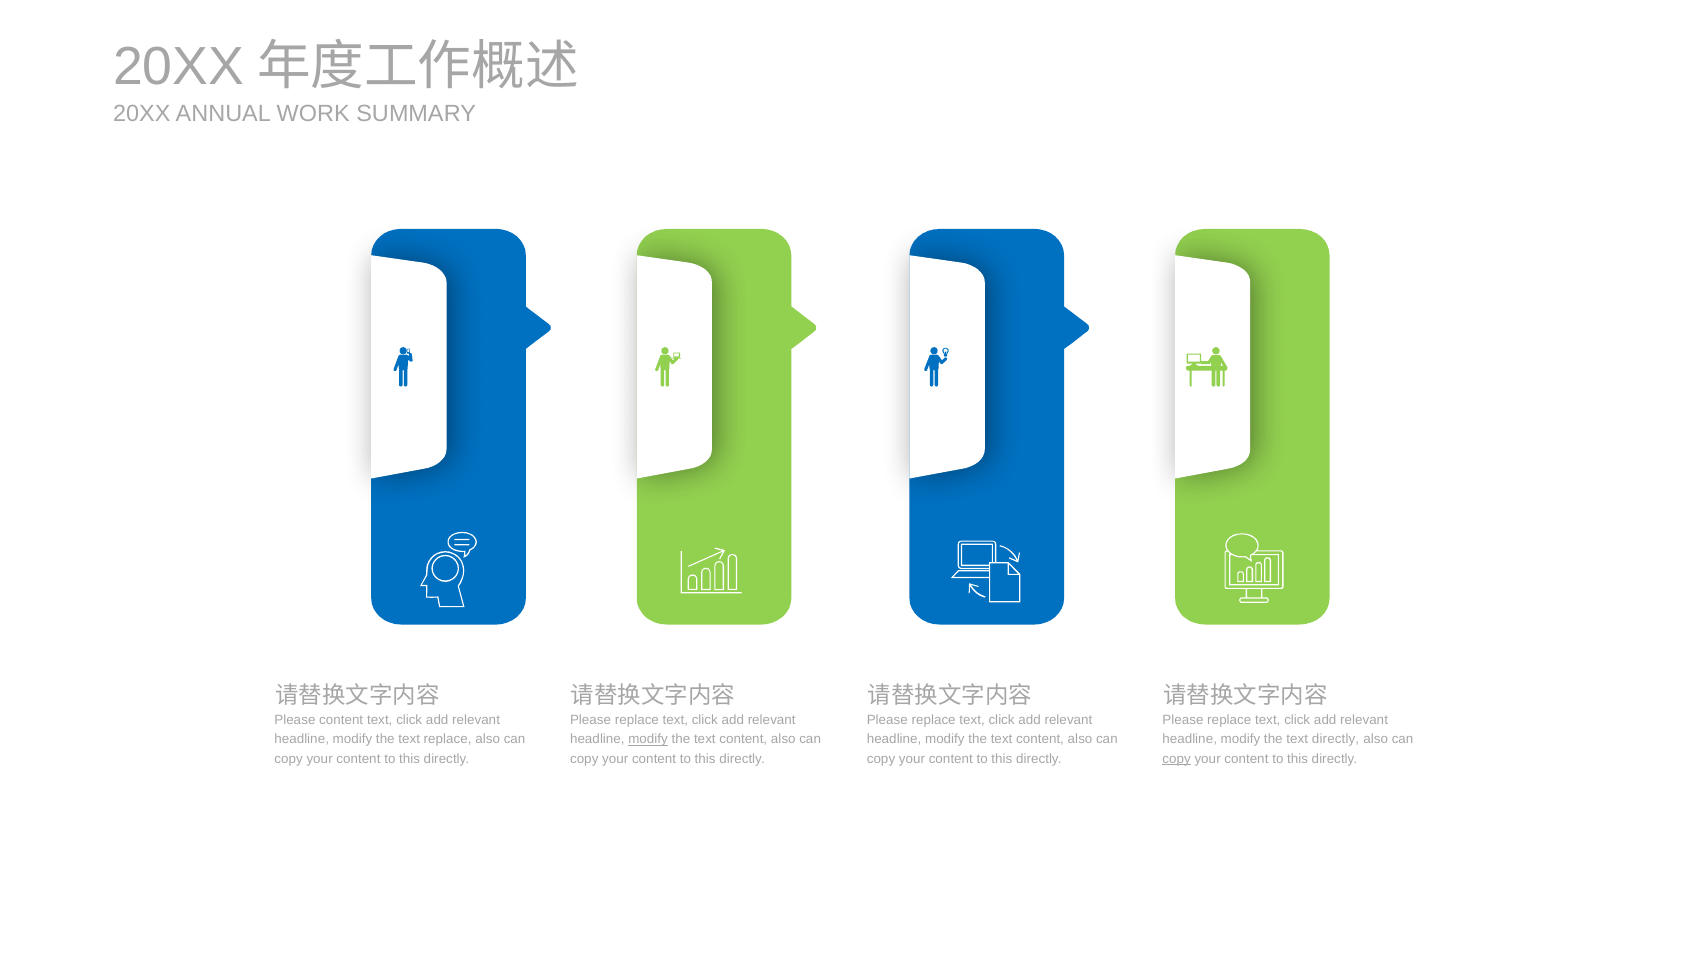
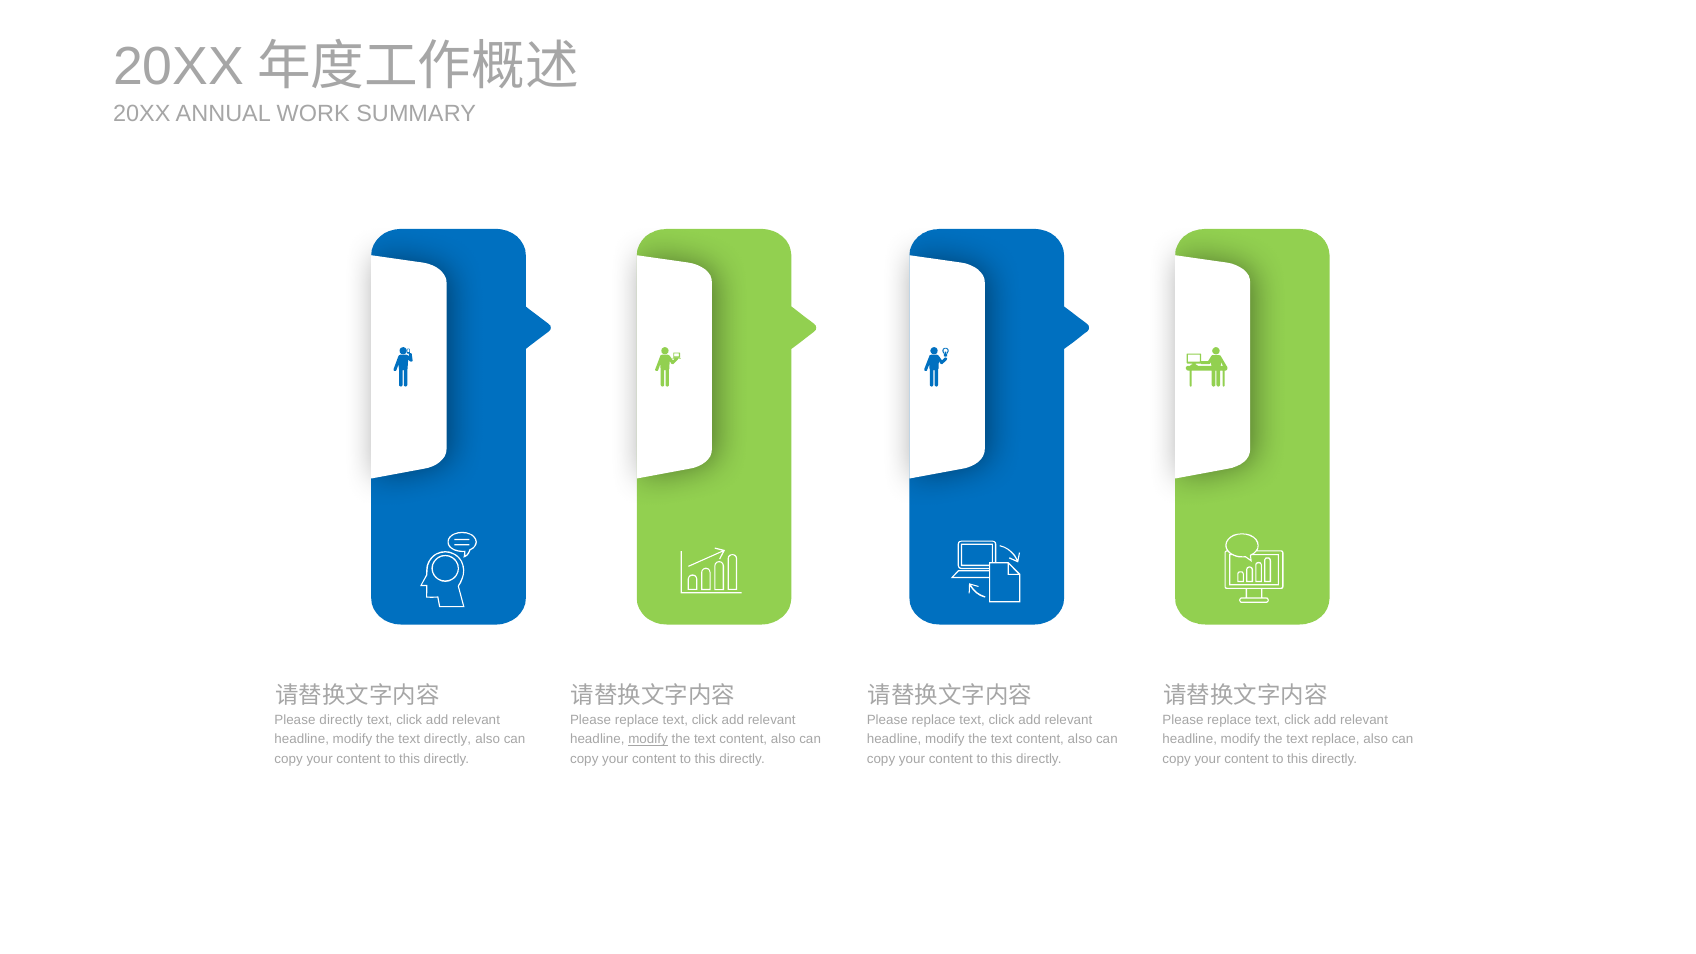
Please content: content -> directly (341, 720)
text replace: replace -> directly (448, 740)
text directly: directly -> replace (1336, 740)
copy underline: present -> none (1177, 759)
